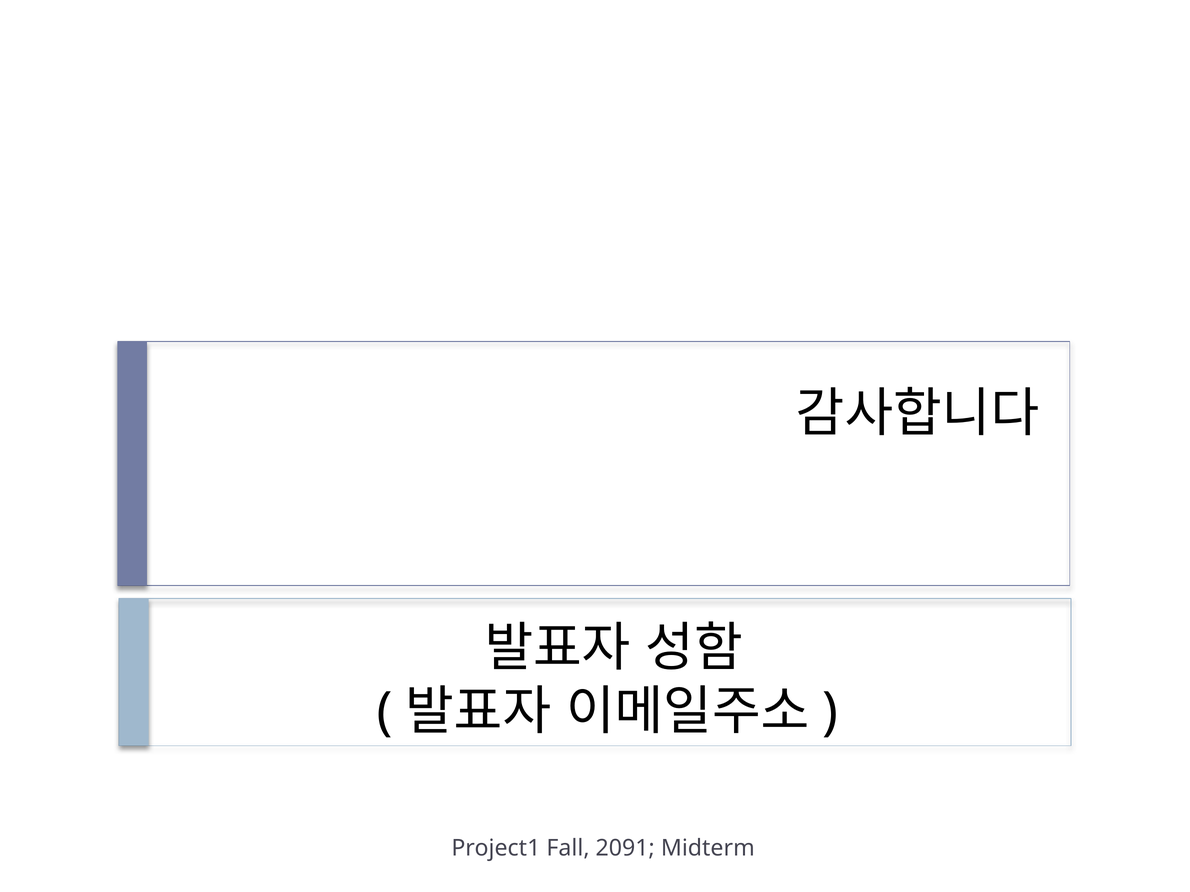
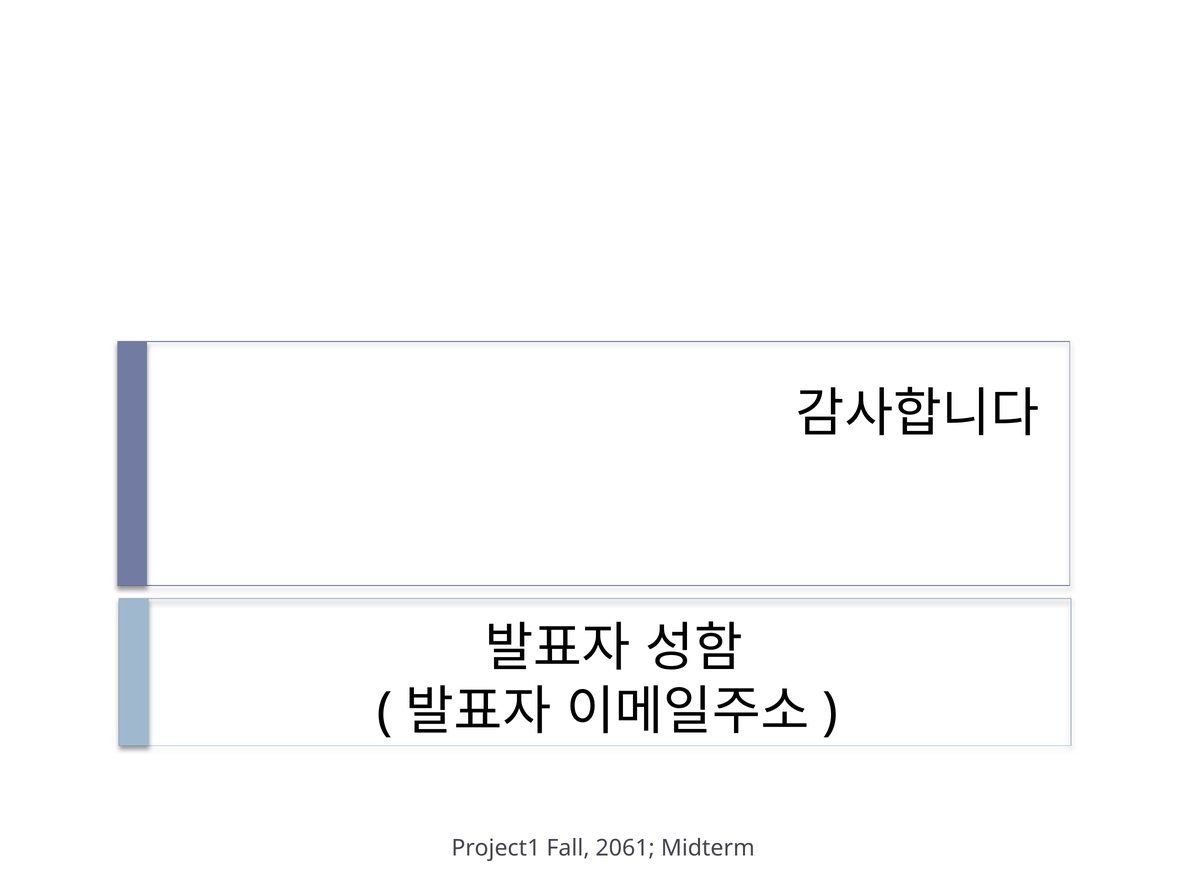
2091: 2091 -> 2061 (625, 848)
